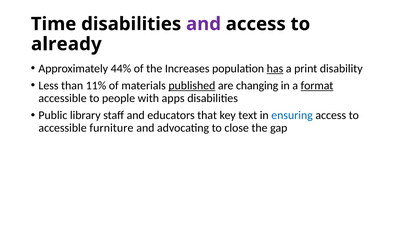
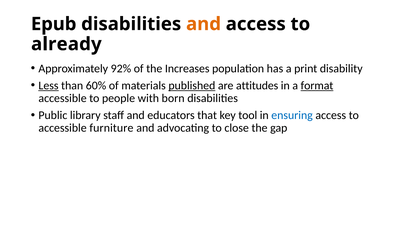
Time: Time -> Epub (54, 24)
and colour: purple -> orange (204, 24)
44%: 44% -> 92% (121, 68)
has underline: present -> none (275, 68)
Less underline: none -> present (48, 85)
11%: 11% -> 60% (96, 85)
changing: changing -> attitudes (257, 85)
apps: apps -> born (173, 98)
text: text -> tool (248, 115)
